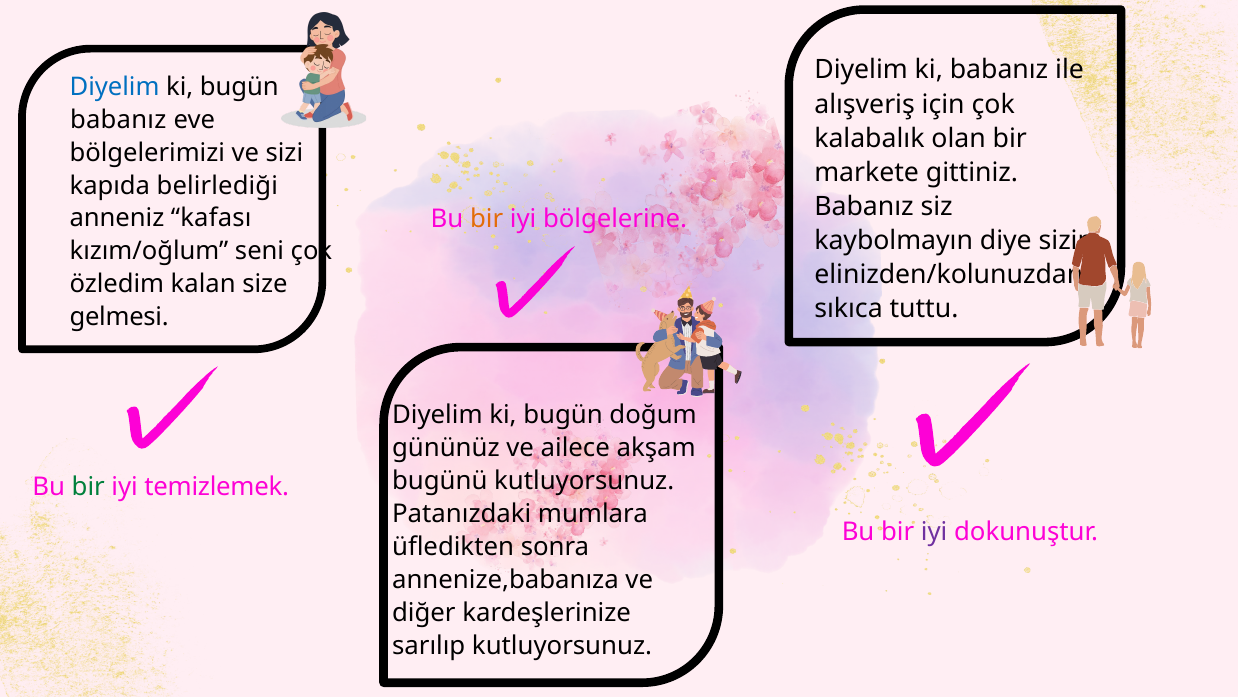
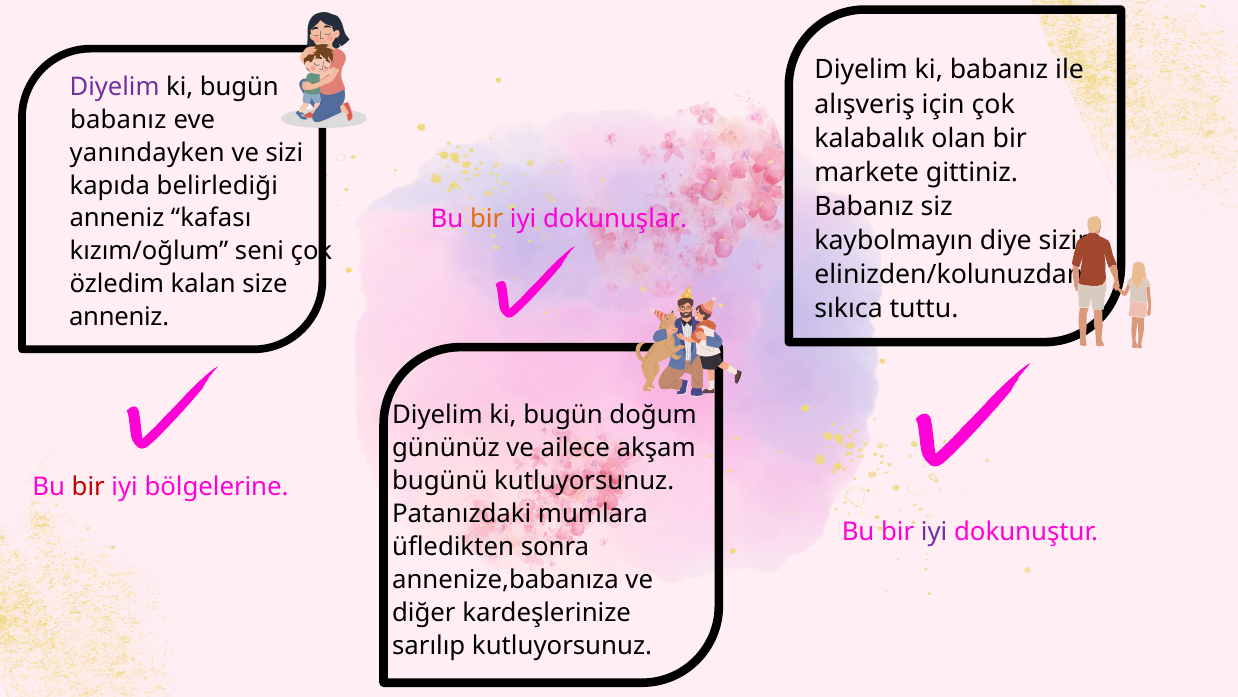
Diyelim colour: blue -> purple (115, 87)
bölgelerimizi: bölgelerimizi -> yanındayken (147, 153)
bölgelerine: bölgelerine -> dokunuşlar (615, 219)
gelmesi: gelmesi -> anneniz (119, 317)
bir colour: green -> red (88, 487)
temizlemek: temizlemek -> bölgelerine (217, 487)
